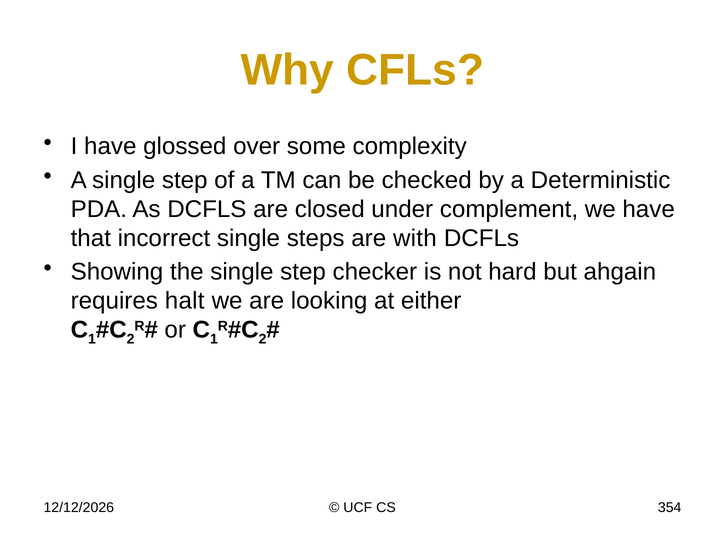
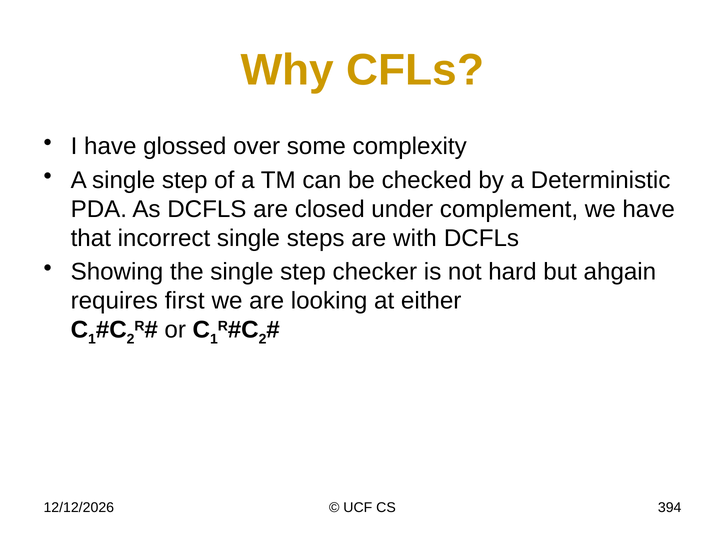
halt: halt -> first (185, 301)
354: 354 -> 394 (670, 508)
